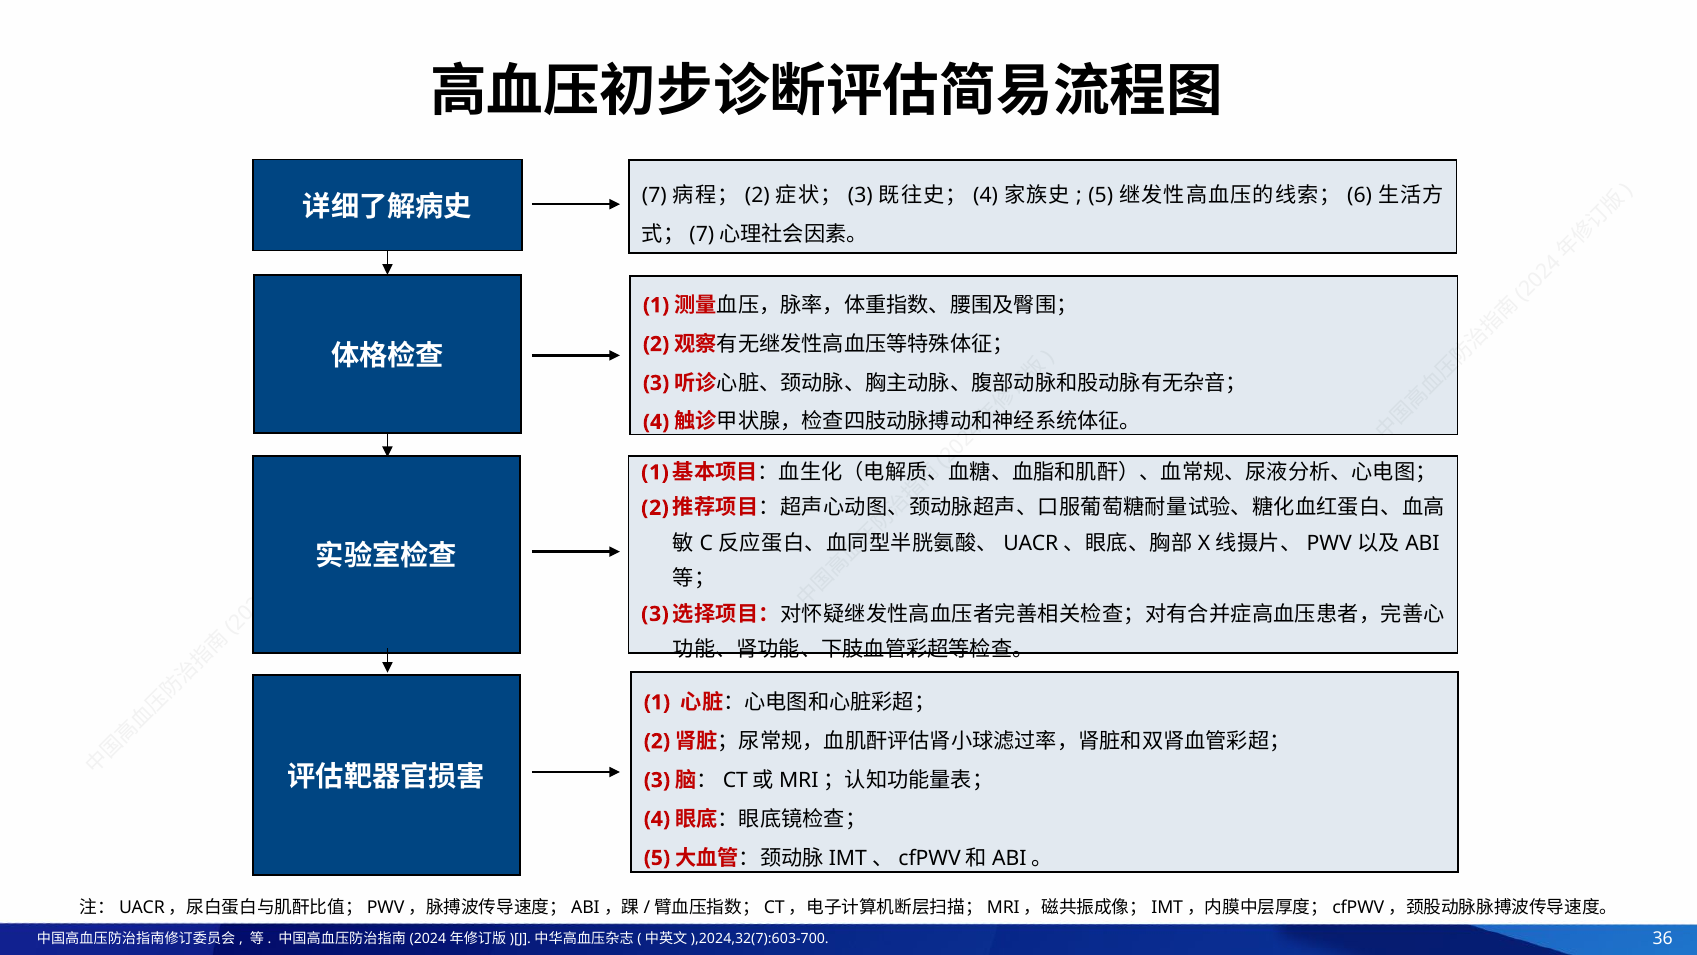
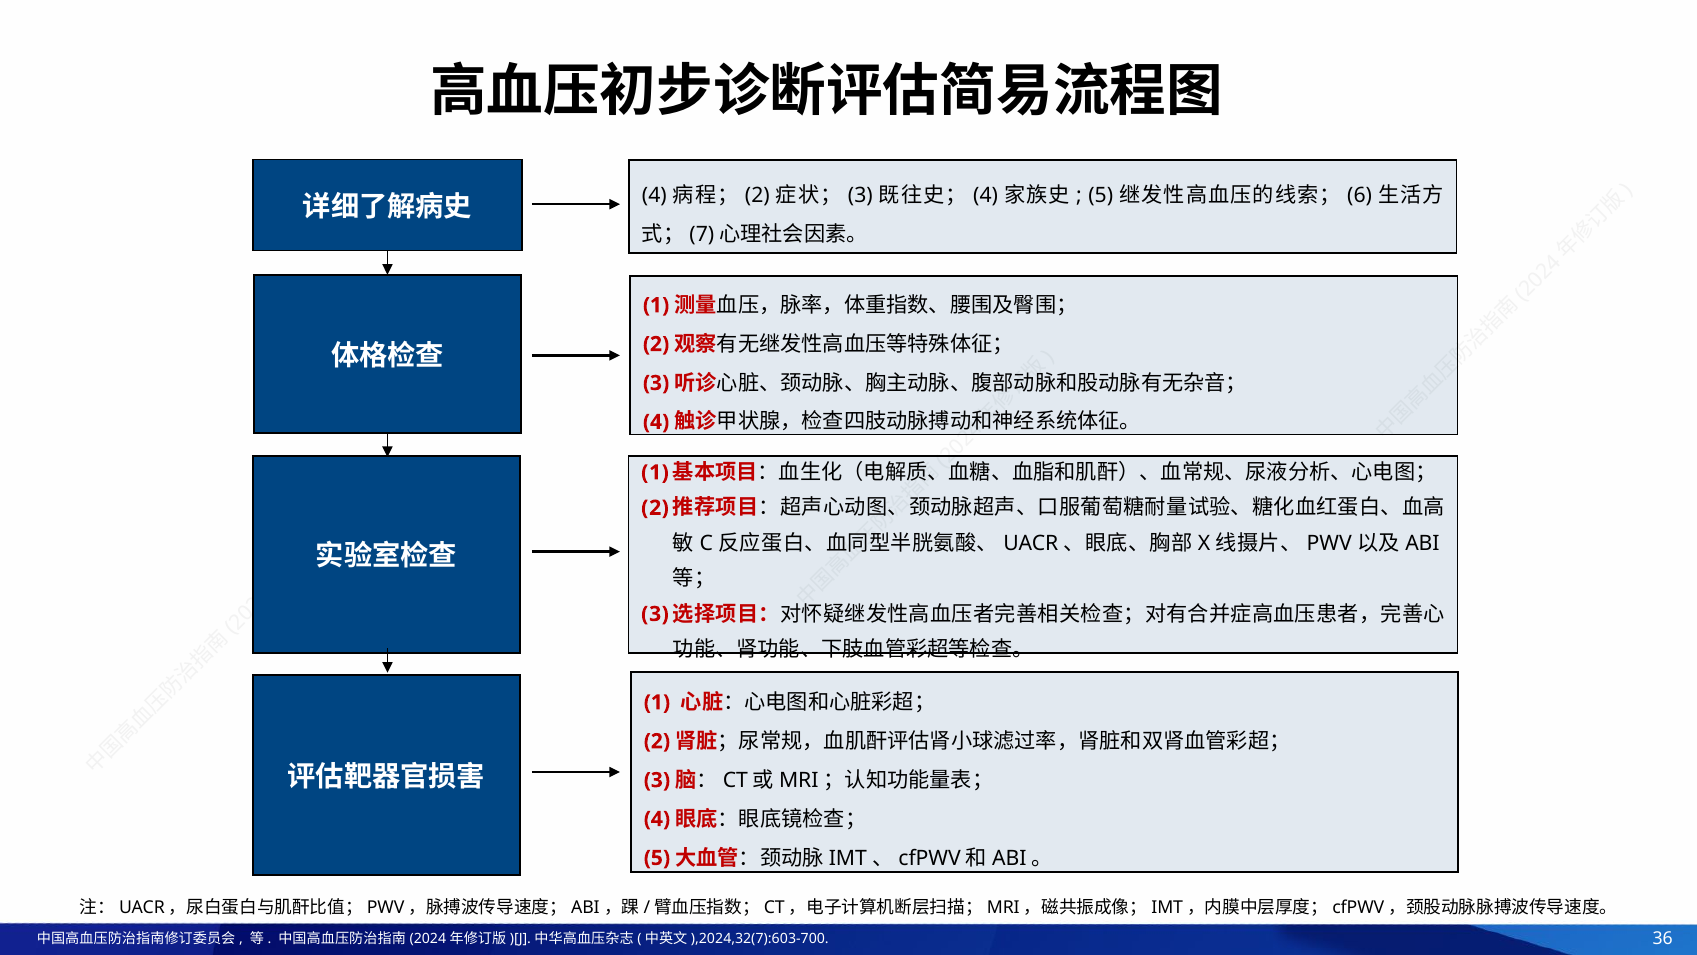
7: 7 -> 4 (654, 195)
